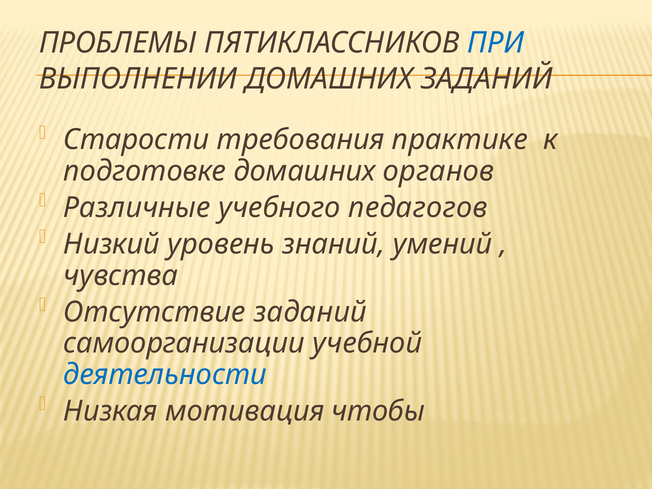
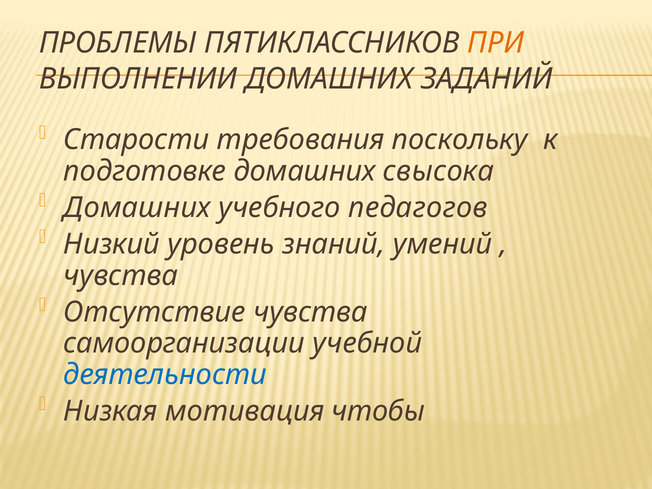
ПРИ colour: blue -> orange (496, 43)
практике: практике -> поскольку (460, 140)
органов: органов -> свысока (439, 171)
Различные: Различные -> Домашних (137, 208)
Отсутствие заданий: заданий -> чувства (310, 312)
